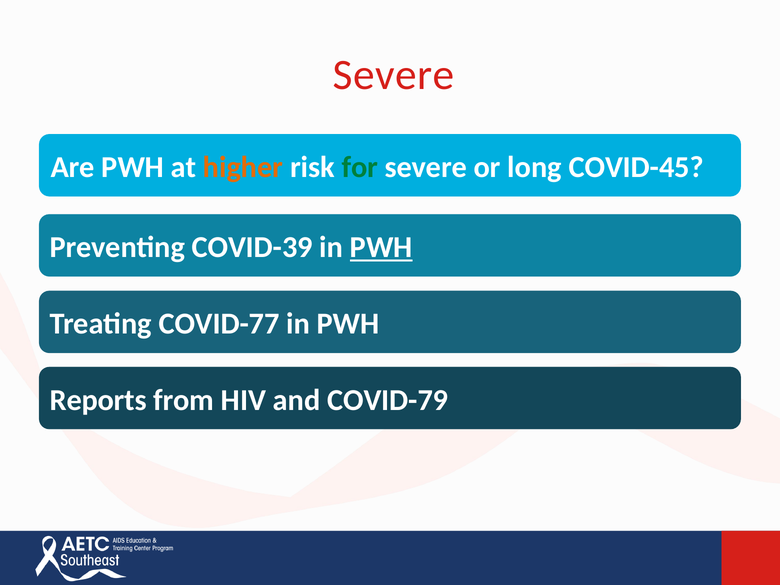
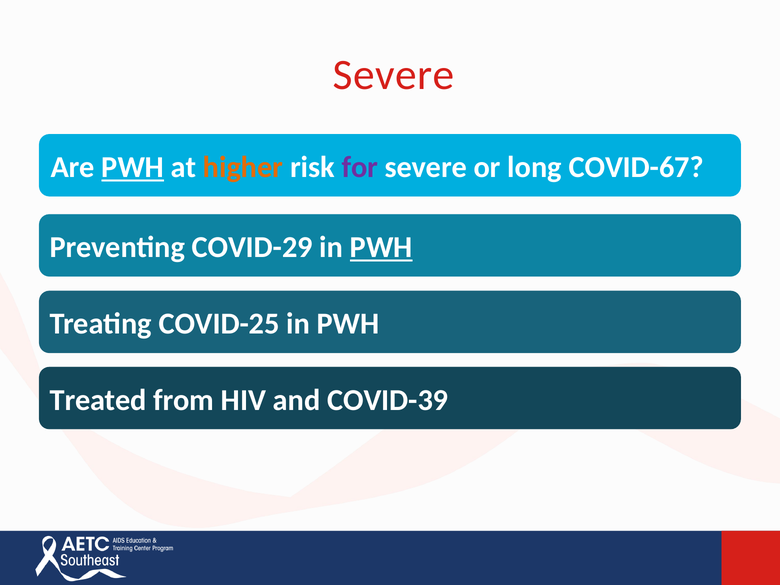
PWH underline: none -> present (133, 167)
for colour: green -> purple (360, 167)
COVID-45: COVID-45 -> COVID-67 (636, 167)
COVID-39: COVID-39 -> COVID-29 (252, 247)
COVID-77: COVID-77 -> COVID-25 (219, 324)
Reports: Reports -> Treated (98, 400)
COVID-79: COVID-79 -> COVID-39 (388, 400)
